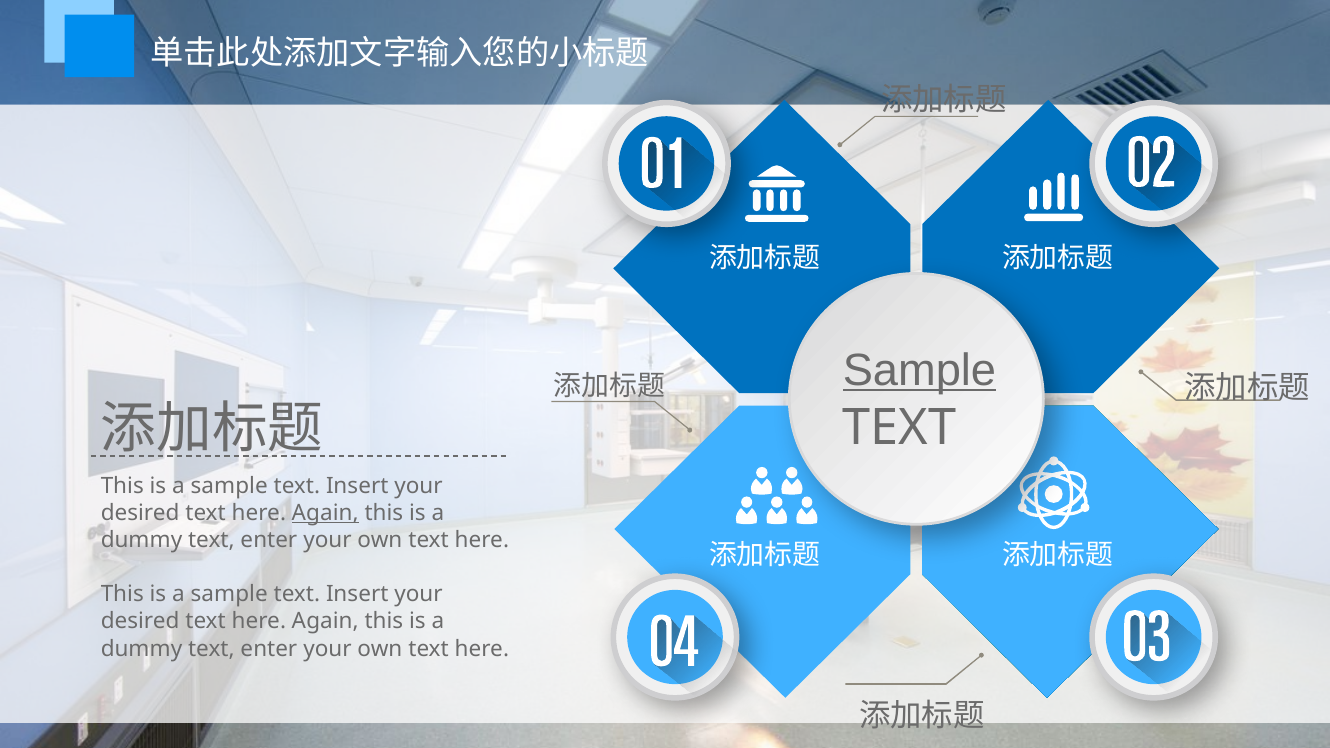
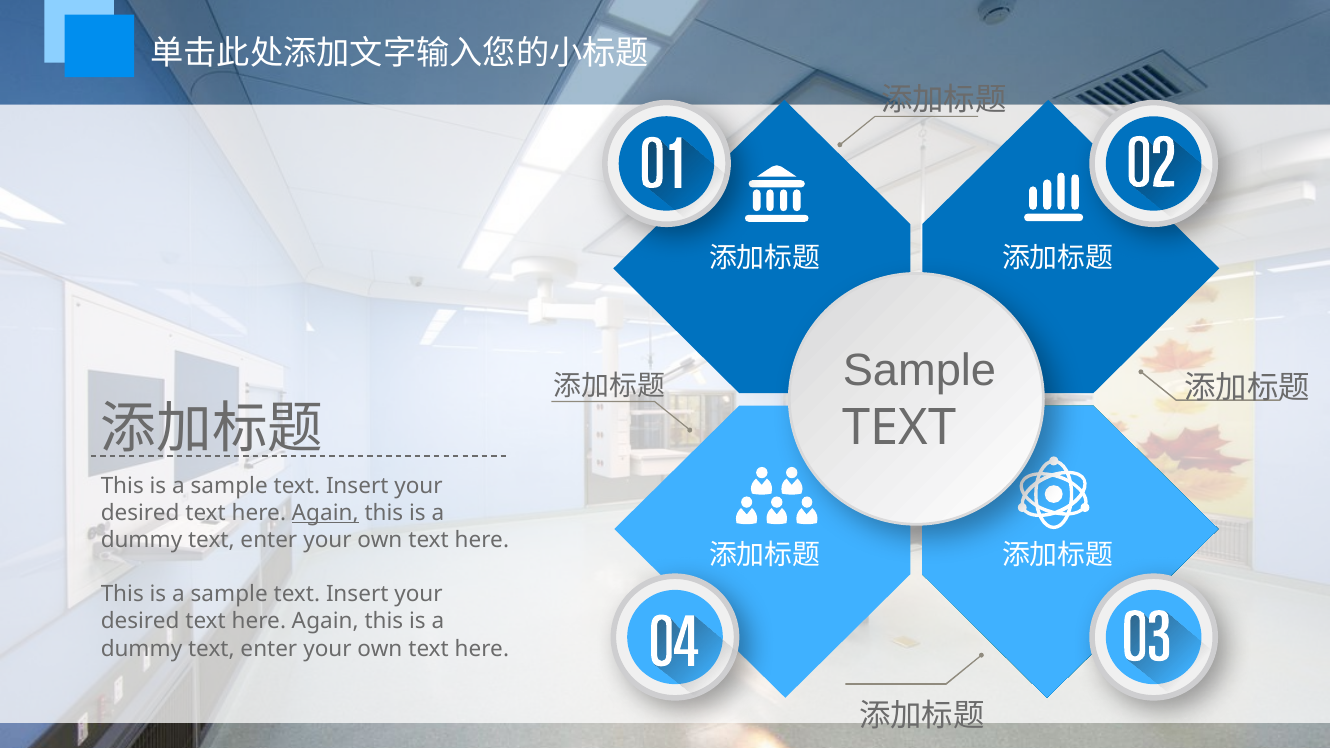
Sample underline: present -> none (919, 371)
